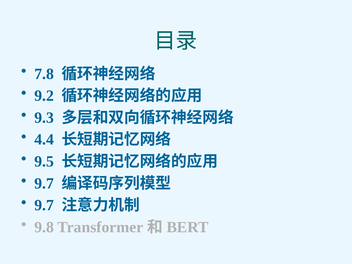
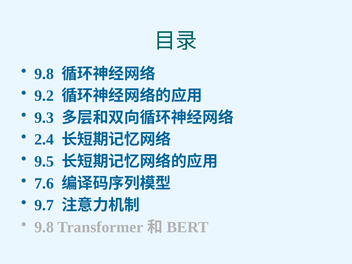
7.8: 7.8 -> 9.8 (44, 74)
4.4: 4.4 -> 2.4 (44, 140)
9.7: 9.7 -> 7.6 (44, 183)
